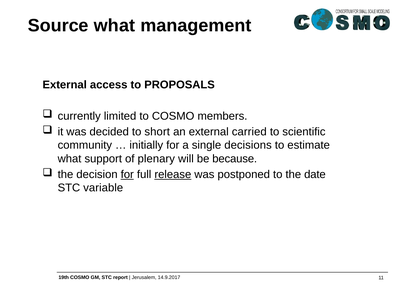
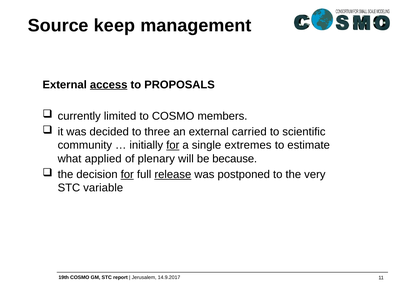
Source what: what -> keep (115, 26)
access underline: none -> present (109, 85)
short: short -> three (157, 132)
for underline: none -> present (173, 145)
decisions: decisions -> extremes (248, 145)
support: support -> applied (103, 159)
date: date -> very (315, 174)
